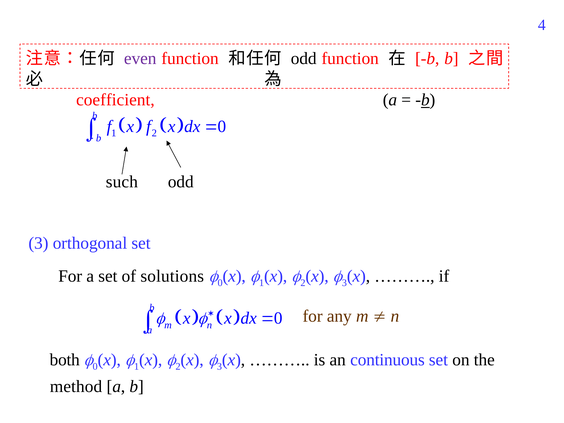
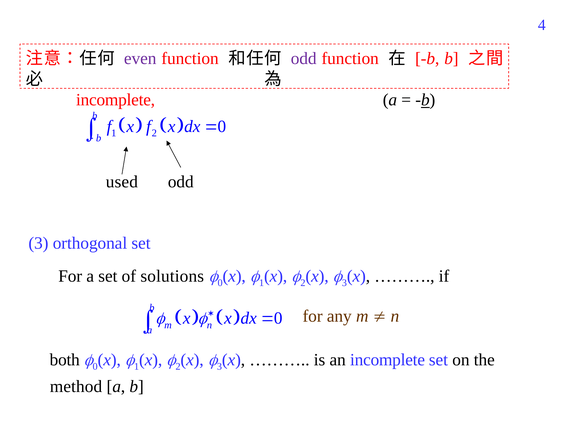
odd colour: black -> purple (304, 58)
coefficient: coefficient -> incomplete (116, 100)
such: such -> used (122, 182)
an continuous: continuous -> incomplete (388, 360)
